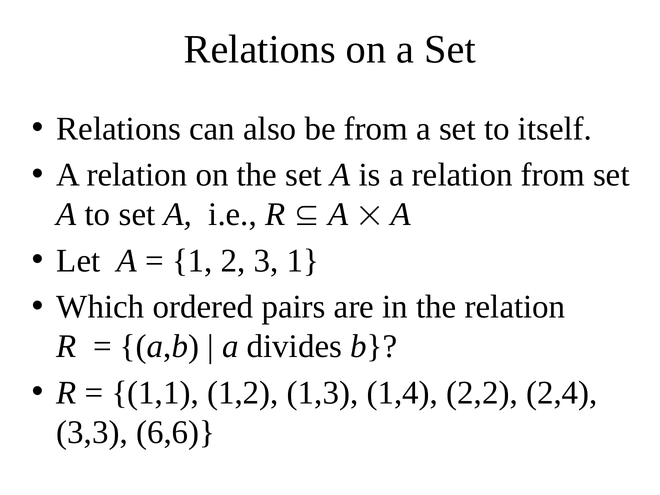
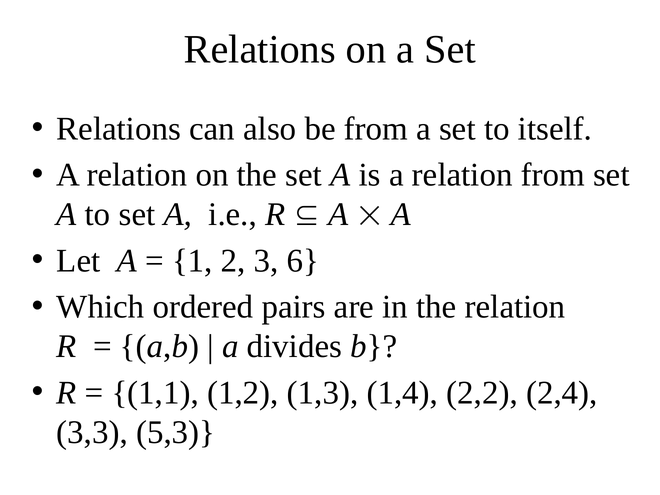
3 1: 1 -> 6 (303, 261)
6,6: 6,6 -> 5,3 (176, 432)
